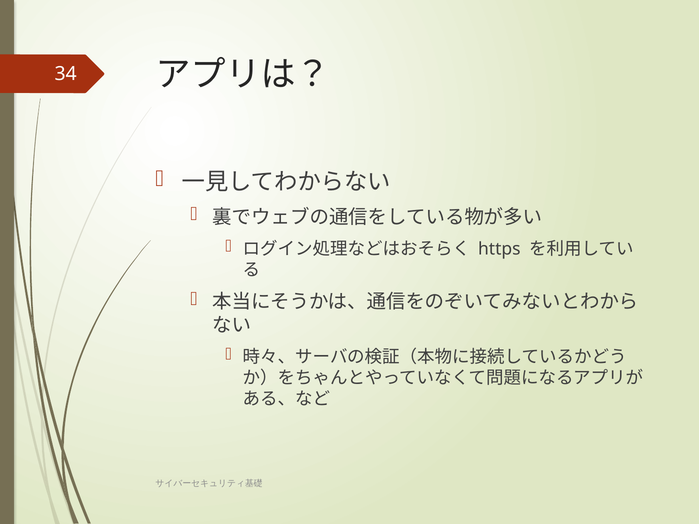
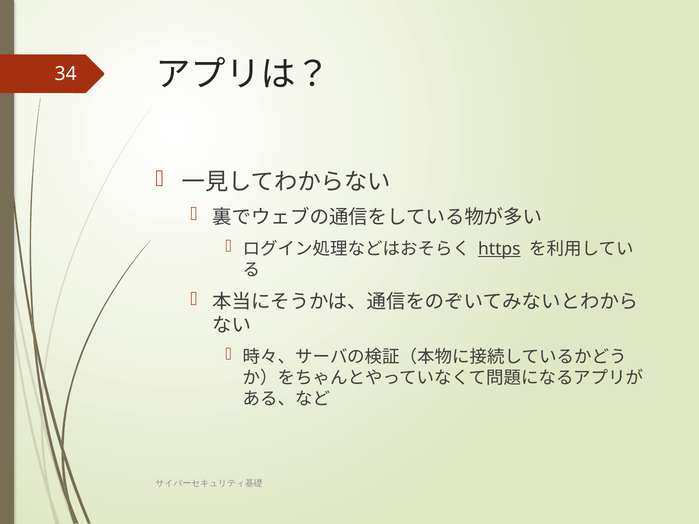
https underline: none -> present (499, 249)
